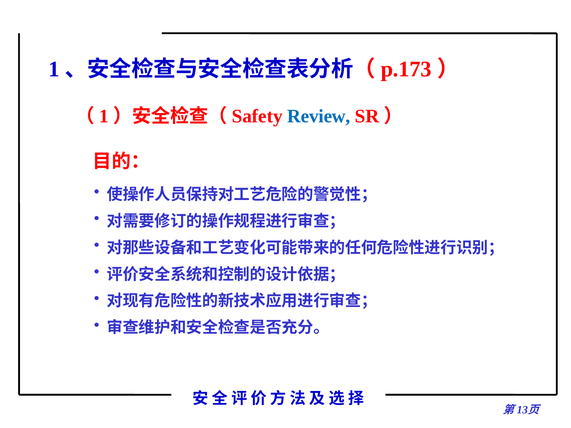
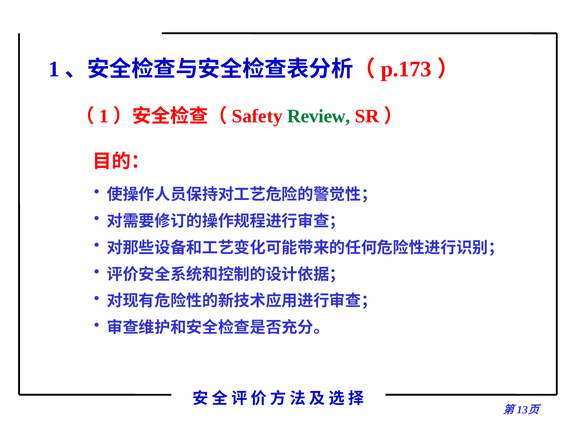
Review colour: blue -> green (319, 116)
